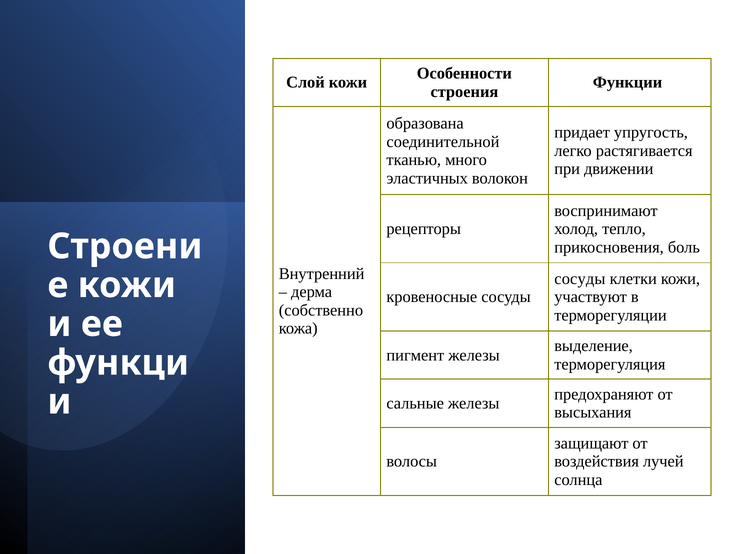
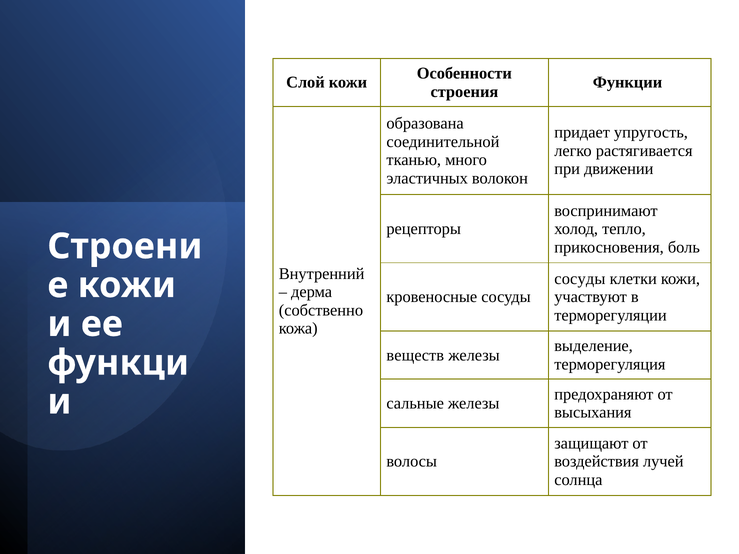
пигмент: пигмент -> веществ (415, 355)
